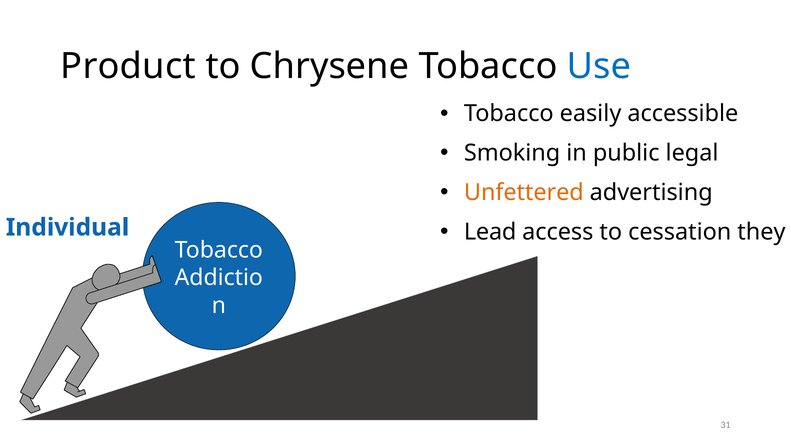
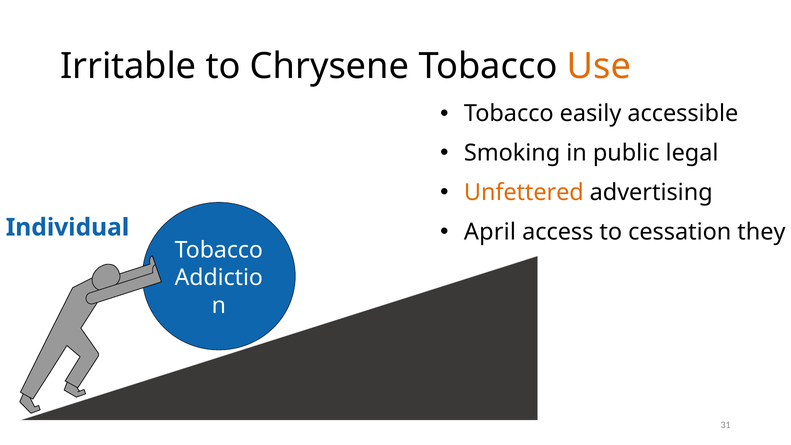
Product: Product -> Irritable (128, 66)
Use colour: blue -> orange (599, 66)
Lead: Lead -> April (490, 232)
